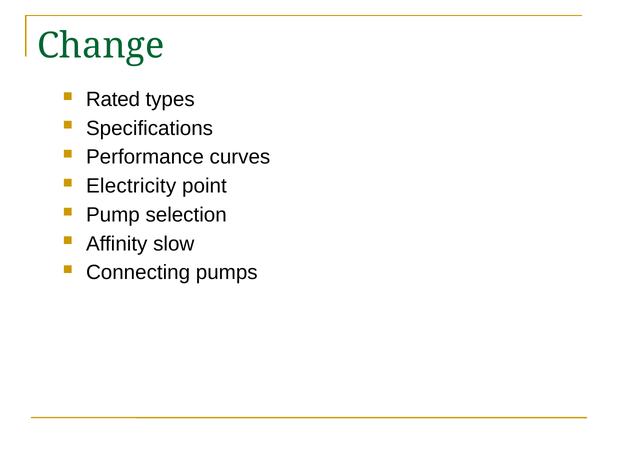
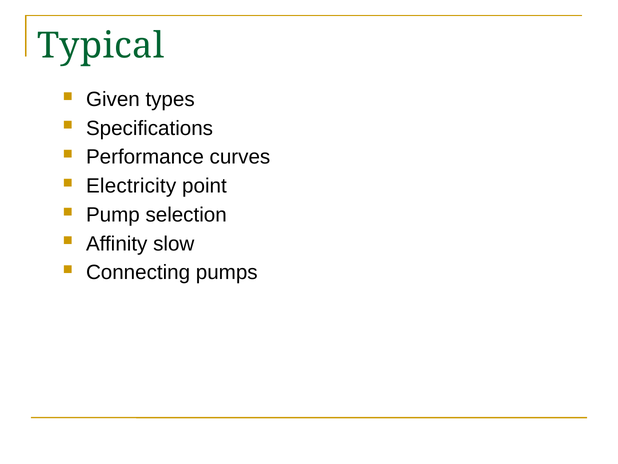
Change: Change -> Typical (101, 46)
Rated: Rated -> Given (113, 99)
